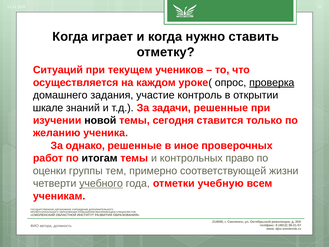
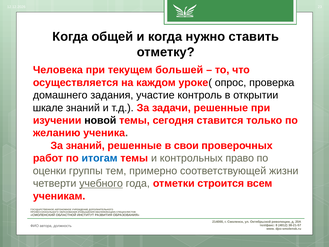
играет: играет -> общей (112, 37)
Ситуаций: Ситуаций -> Человека (58, 70)
учеников: учеников -> большей (179, 70)
проверка underline: present -> none (272, 82)
За однако: однако -> знаний (85, 145)
иное: иное -> свои (186, 145)
итогам colour: black -> blue (100, 158)
учебную: учебную -> строится (221, 183)
